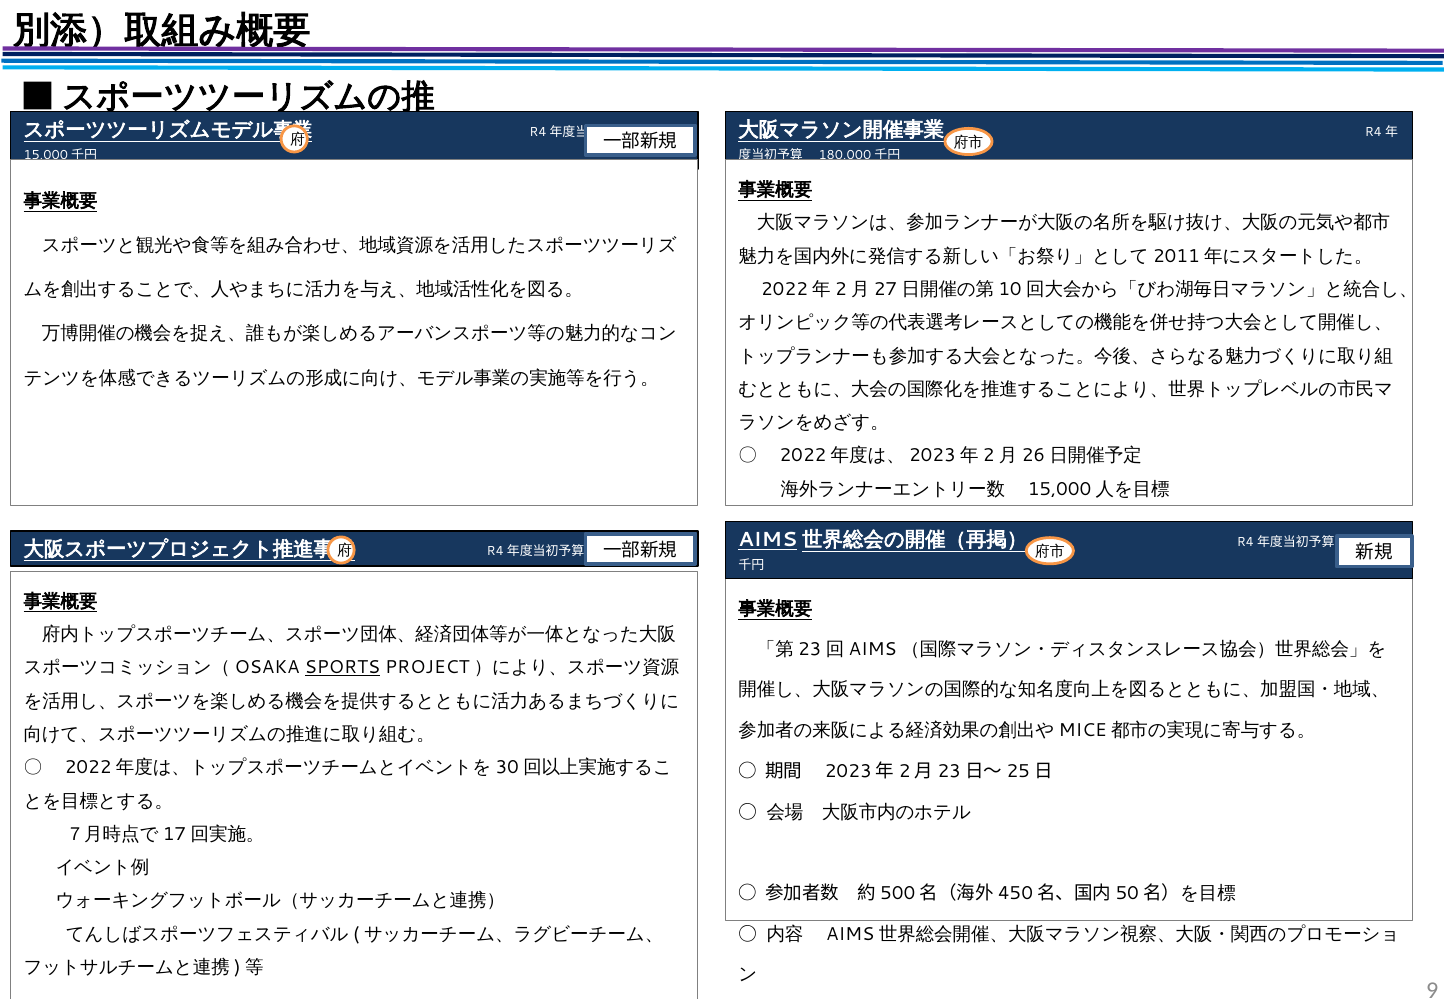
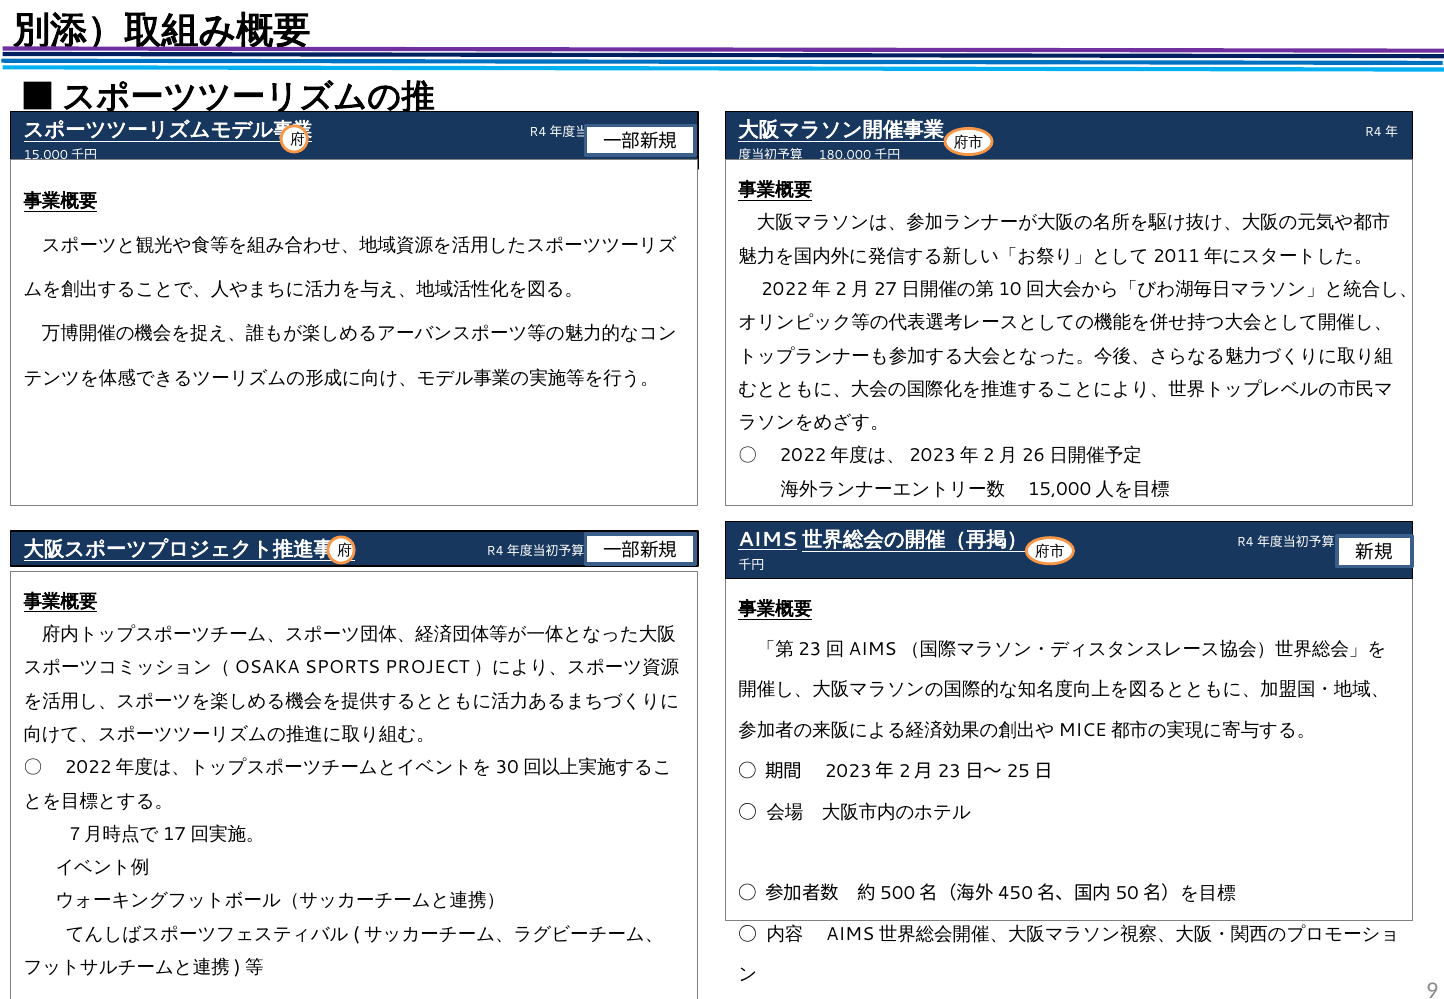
SPORTS underline: present -> none (342, 668)
